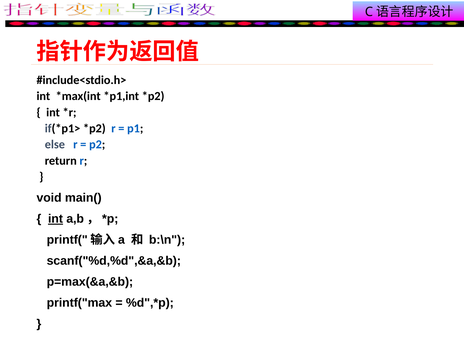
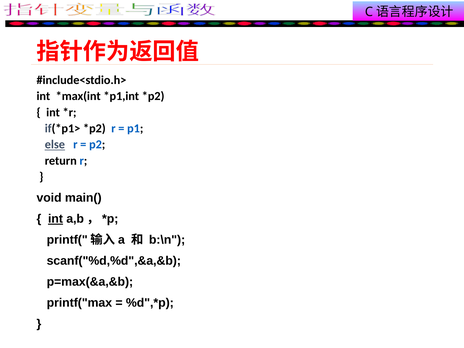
else underline: none -> present (55, 145)
